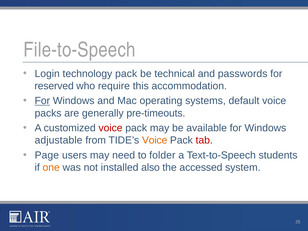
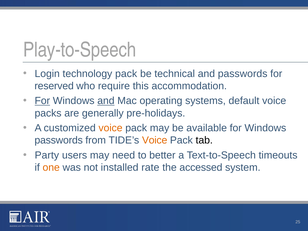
File-to-Speech: File-to-Speech -> Play-to-Speech (80, 50)
and underline: none -> present (106, 101)
pre-timeouts: pre-timeouts -> pre-holidays (156, 113)
voice colour: red -> orange (111, 128)
adjustable: adjustable -> passwords (59, 140)
tab colour: red -> black (204, 140)
Page: Page -> Party (47, 155)
folder: folder -> better (162, 155)
students: students -> timeouts (278, 155)
also: also -> rate (150, 168)
